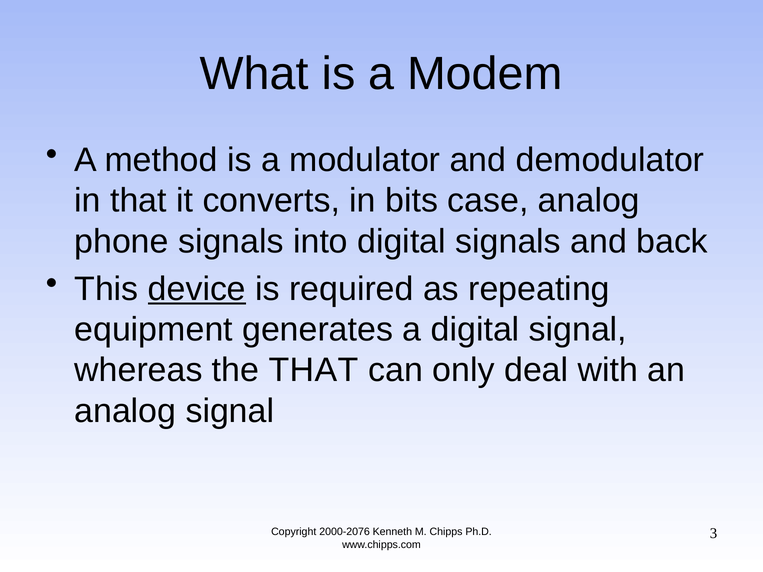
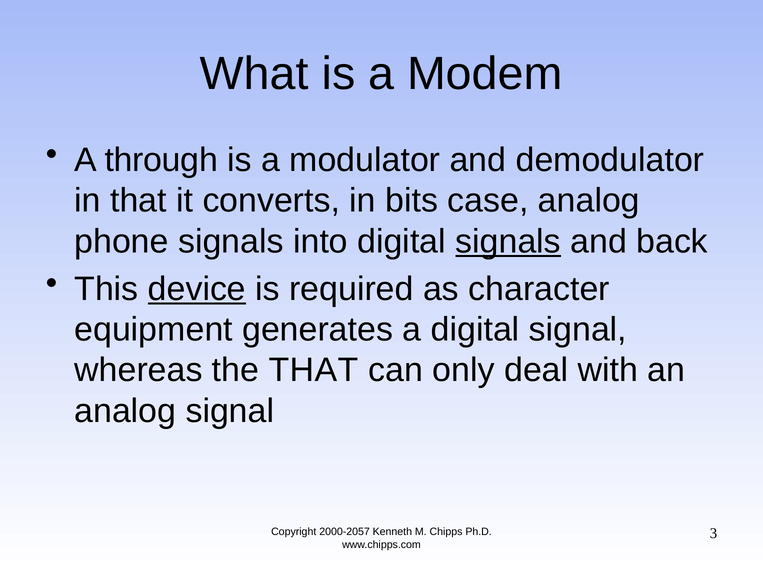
method: method -> through (161, 160)
signals underline: none -> present (508, 241)
repeating: repeating -> character (539, 289)
2000-2076: 2000-2076 -> 2000-2057 (345, 532)
